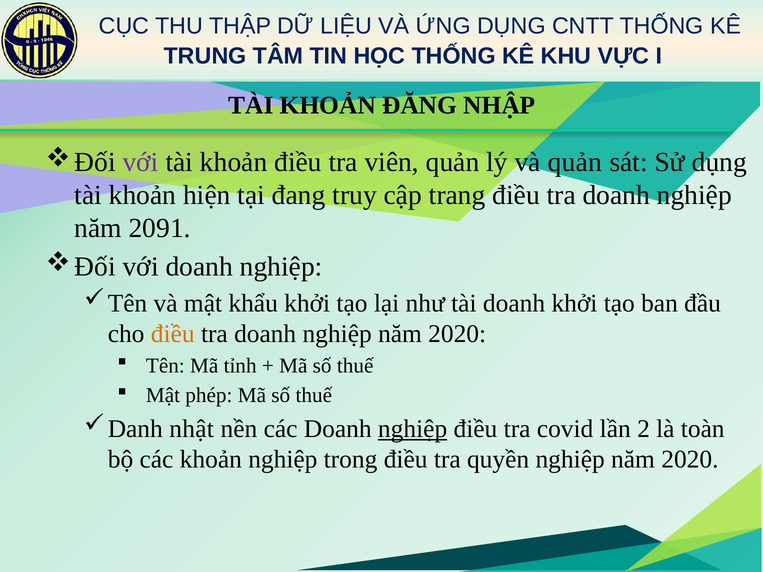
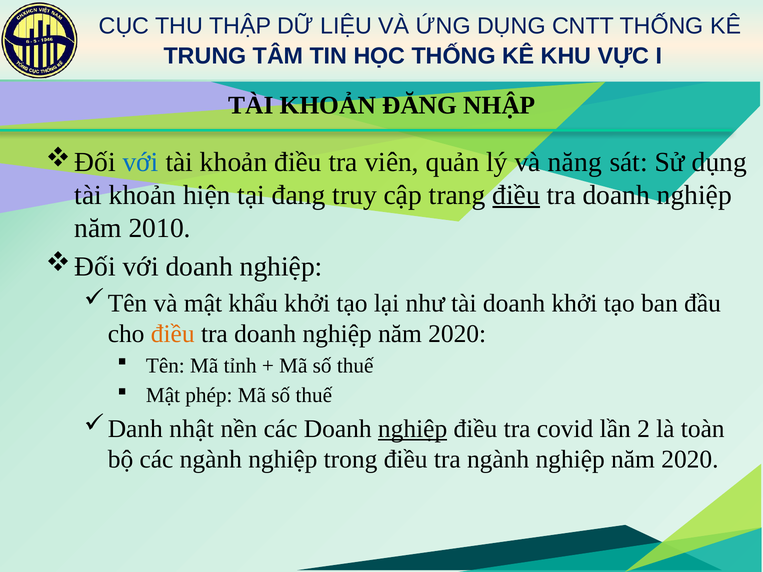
với colour: purple -> blue (141, 162)
và quản: quản -> năng (575, 162)
điều underline: none -> present (516, 195)
2091: 2091 -> 2010 (160, 228)
các khoản: khoản -> ngành (211, 459)
tra quyền: quyền -> ngành (498, 459)
